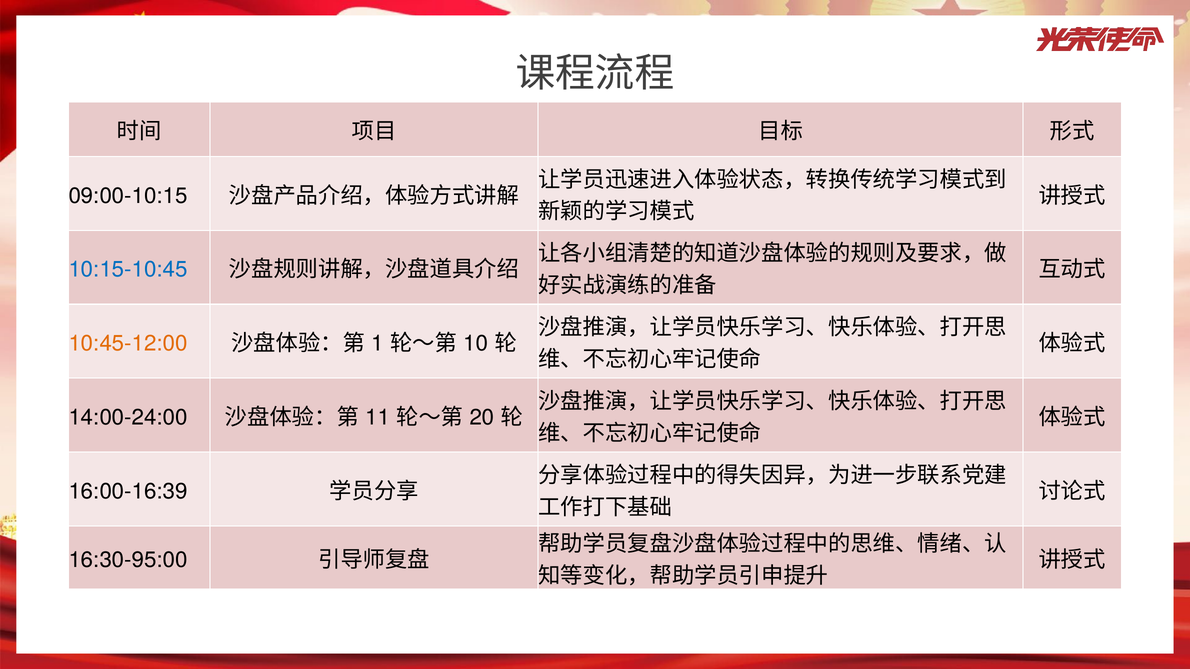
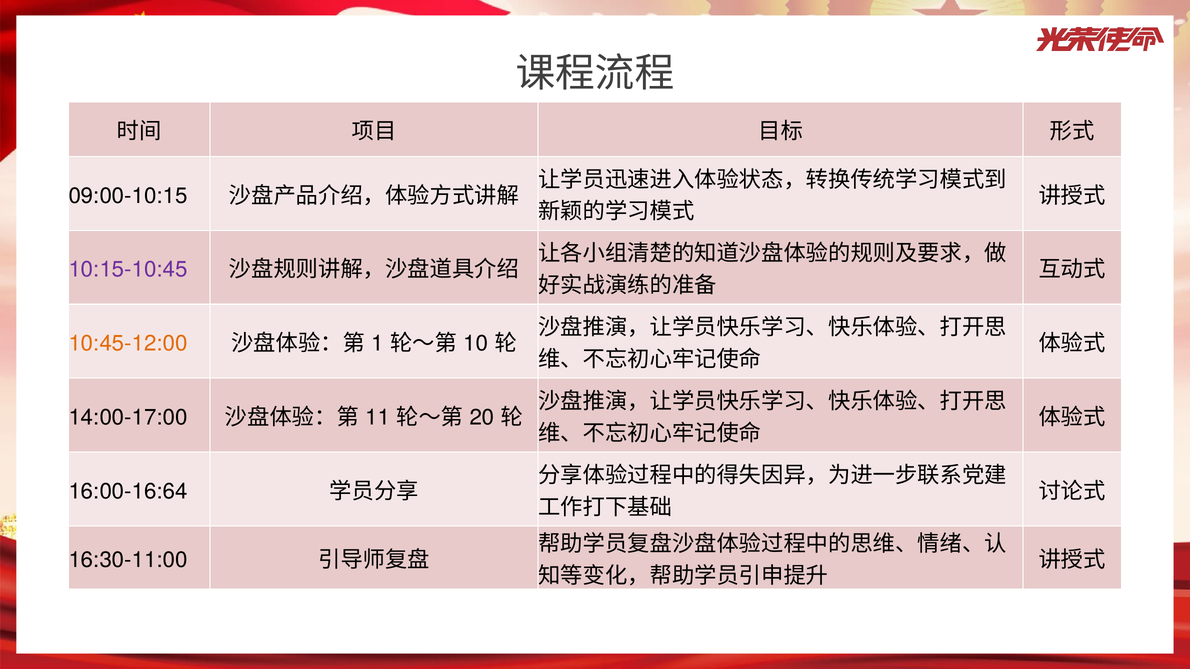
10:15-10:45 colour: blue -> purple (128, 270)
14:00-24:00: 14:00-24:00 -> 14:00-17:00 (128, 418)
16:00-16:39: 16:00-16:39 -> 16:00-16:64 (128, 491)
16:30-95:00: 16:30-95:00 -> 16:30-11:00 (128, 560)
